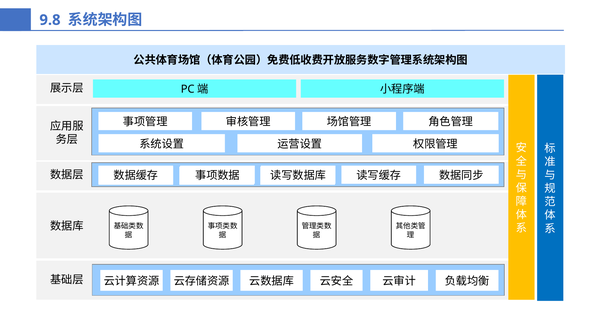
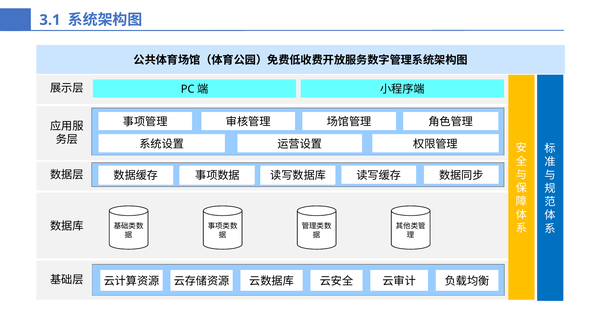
9.8: 9.8 -> 3.1 (50, 20)
